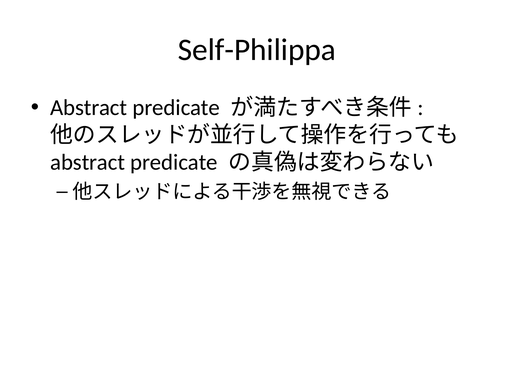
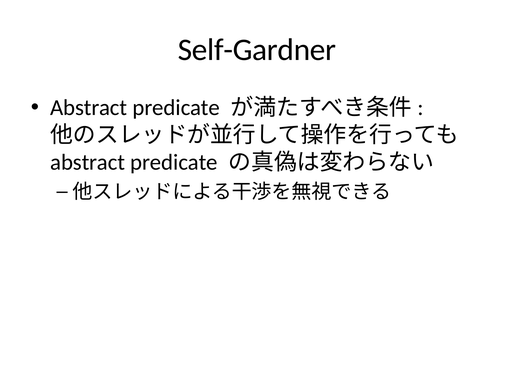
Self-Philippa: Self-Philippa -> Self-Gardner (257, 50)
